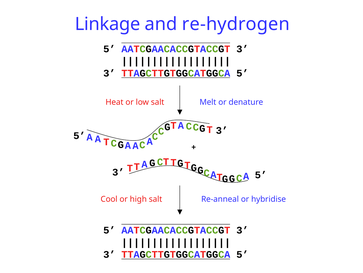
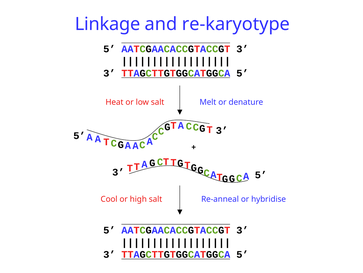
re-hydrogen: re-hydrogen -> re-karyotype (236, 24)
